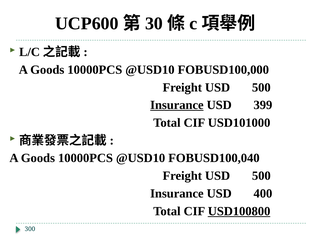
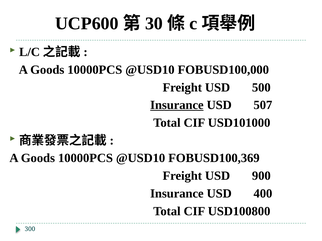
399: 399 -> 507 (263, 105)
FOBUSD100,040: FOBUSD100,040 -> FOBUSD100,369 (214, 158)
500: 500 -> 900 (261, 176)
USD100800 underline: present -> none (239, 212)
